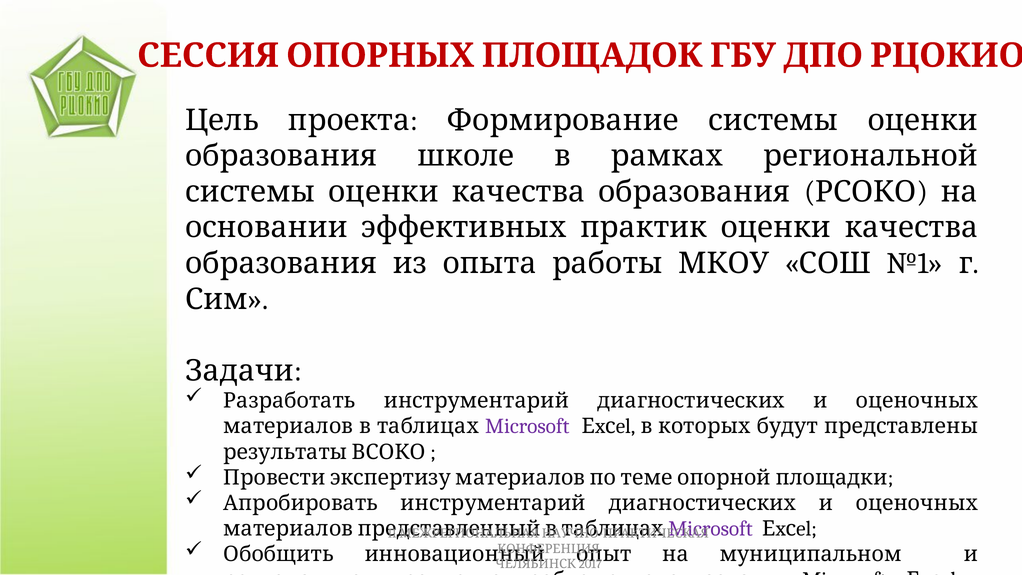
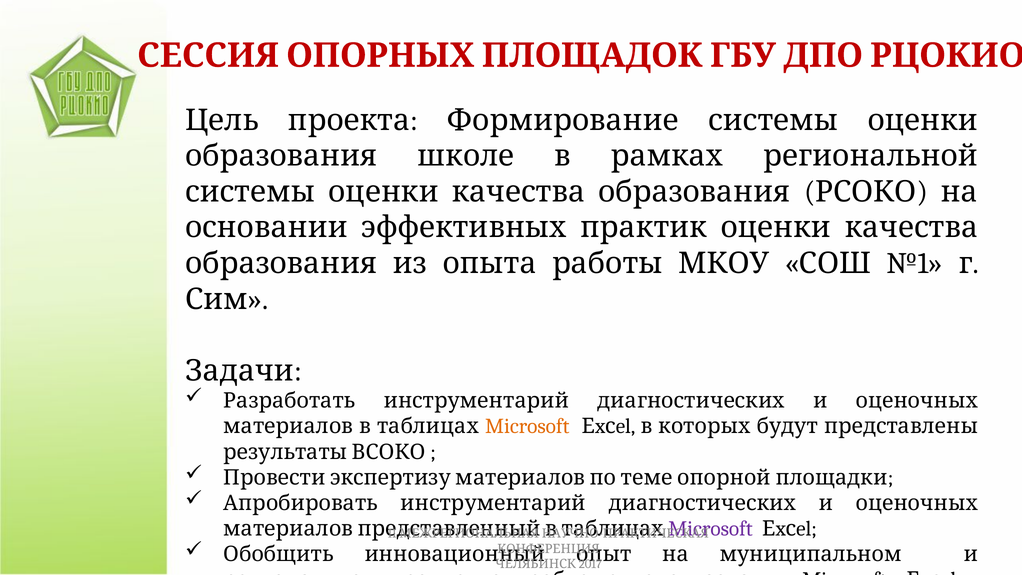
Microsoft colour: purple -> orange (527, 426)
